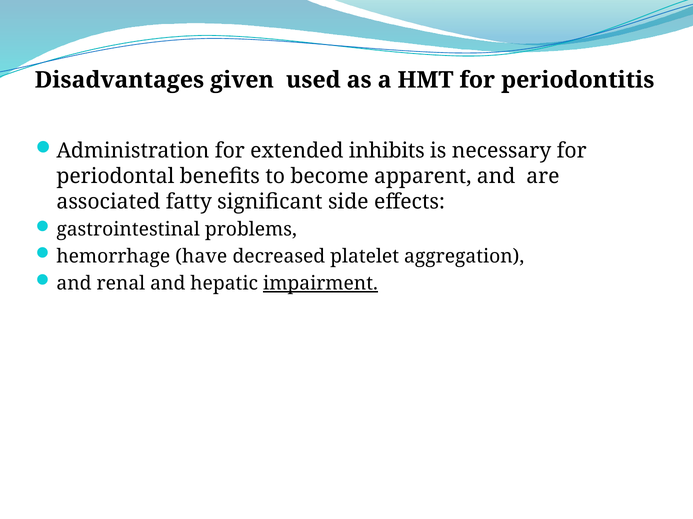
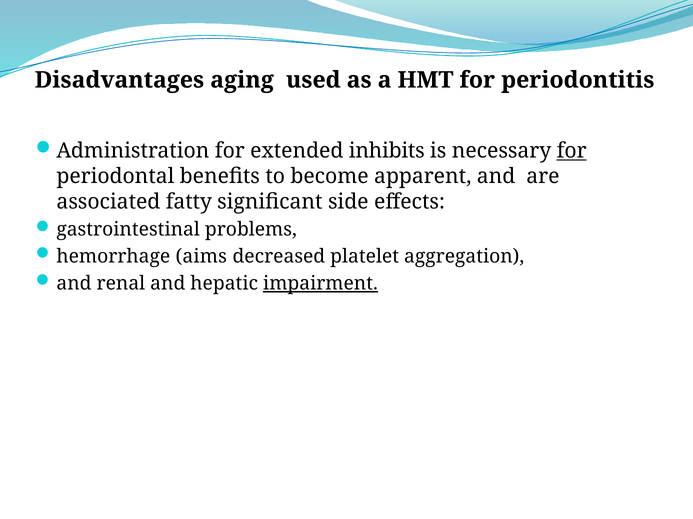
given: given -> aging (242, 80)
for underline: none -> present (572, 151)
have: have -> aims (201, 257)
